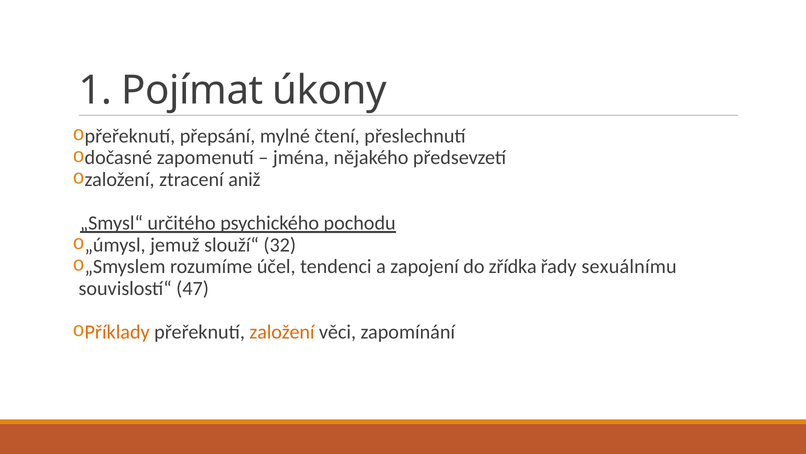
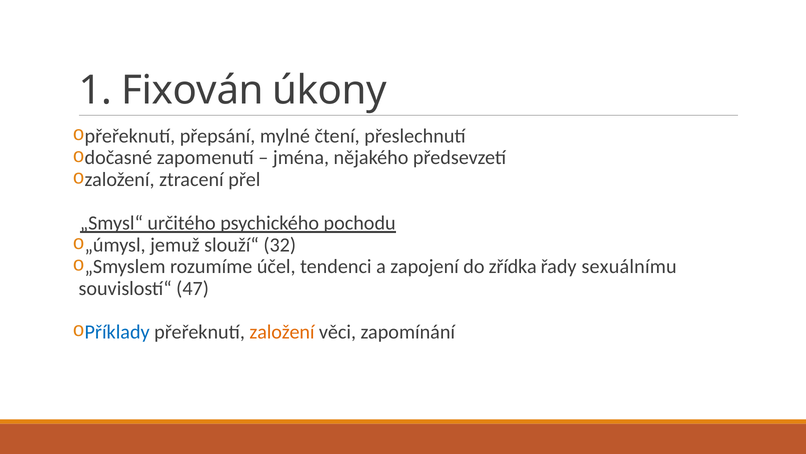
Pojímat: Pojímat -> Fixován (192, 90)
aniž: aniž -> přel (244, 179)
Příklady colour: orange -> blue (117, 332)
